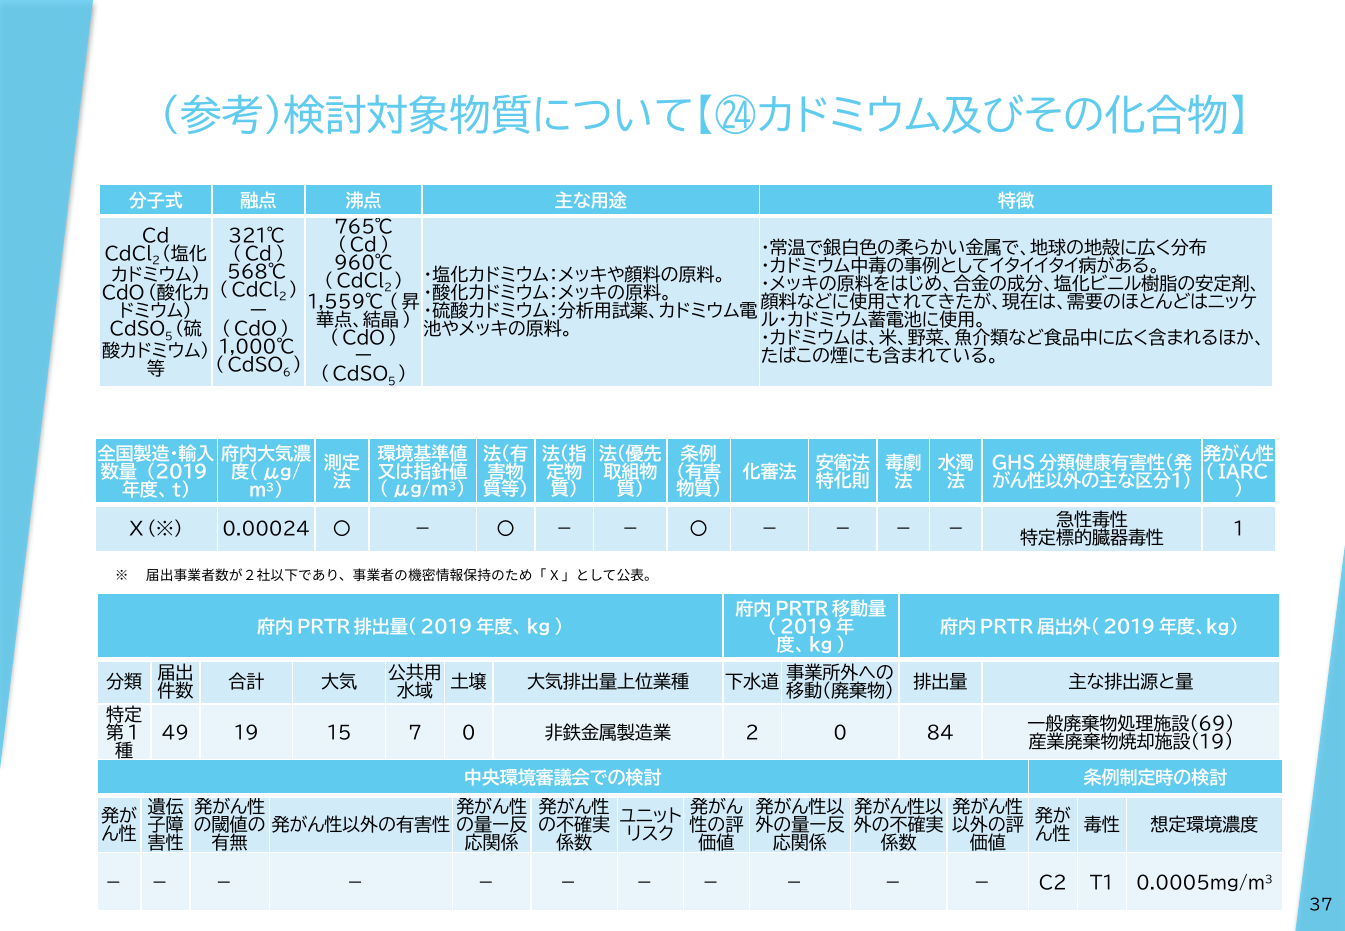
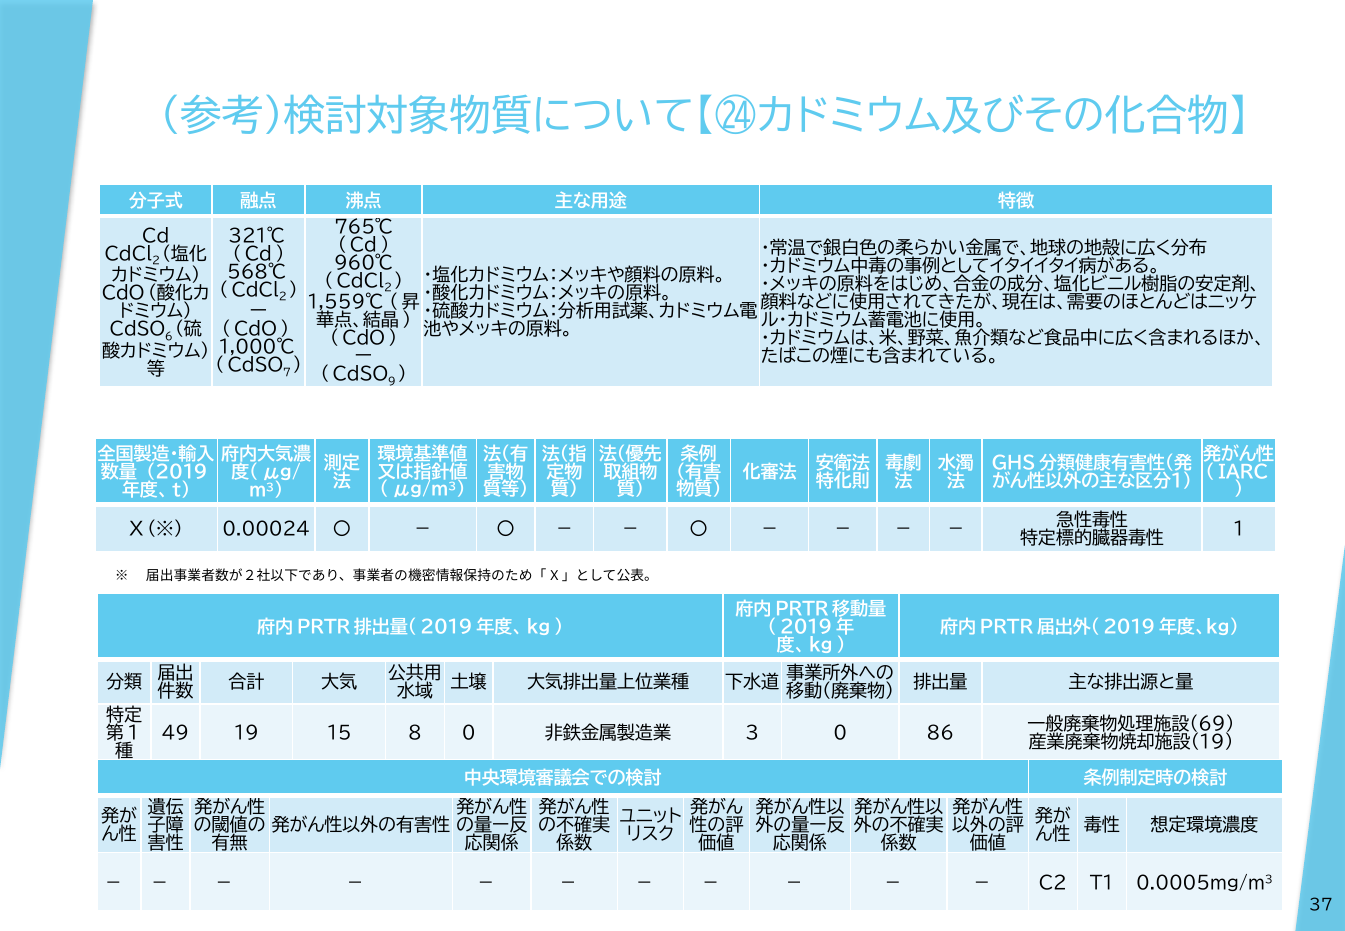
5: 5 -> 6 (169, 337)
6: 6 -> 7 (287, 373)
5: 5 -> 9 (392, 382)
7: 7 -> 8 (415, 733)
2: 2 -> 3 (752, 733)
84: 84 -> 86 (940, 733)
